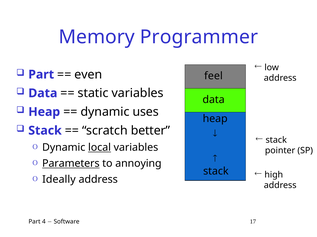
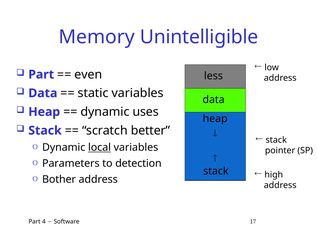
Programmer: Programmer -> Unintelligible (199, 37)
feel: feel -> less (213, 76)
Parameters underline: present -> none (71, 164)
annoying: annoying -> detection (138, 164)
Ideally: Ideally -> Bother (59, 180)
